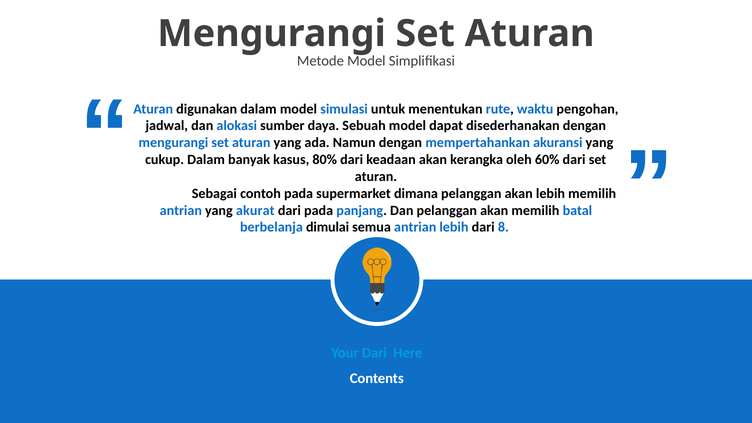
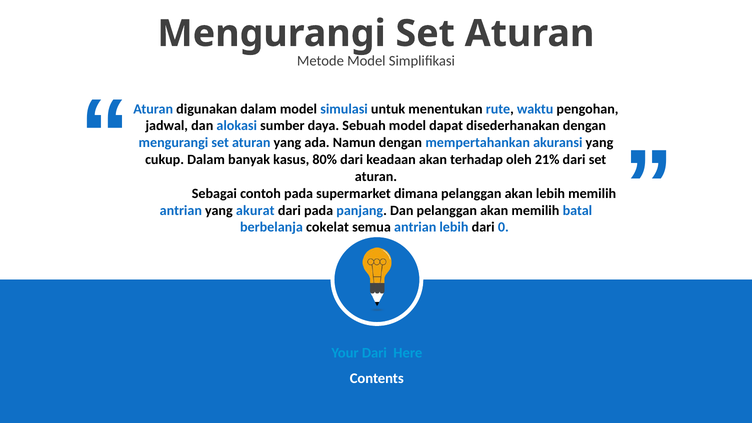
kerangka: kerangka -> terhadap (477, 160)
60%: 60% -> 21% (547, 160)
dimulai: dimulai -> cokelat (327, 227)
8: 8 -> 0 (503, 227)
